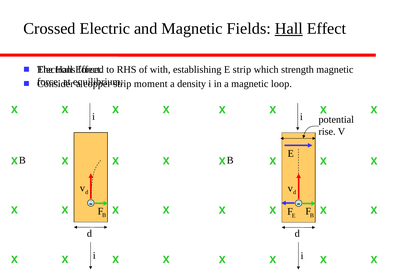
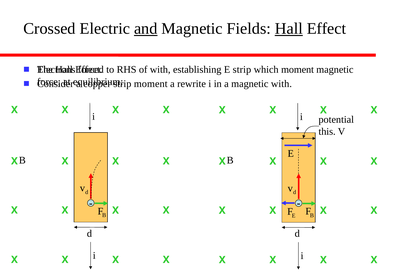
and underline: none -> present (146, 29)
which strength: strength -> moment (298, 70)
density: density -> rewrite (192, 84)
magnetic loop: loop -> with (281, 84)
rise: rise -> this (327, 132)
